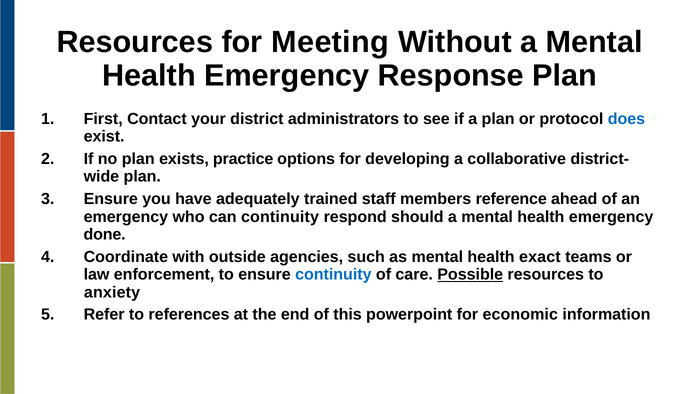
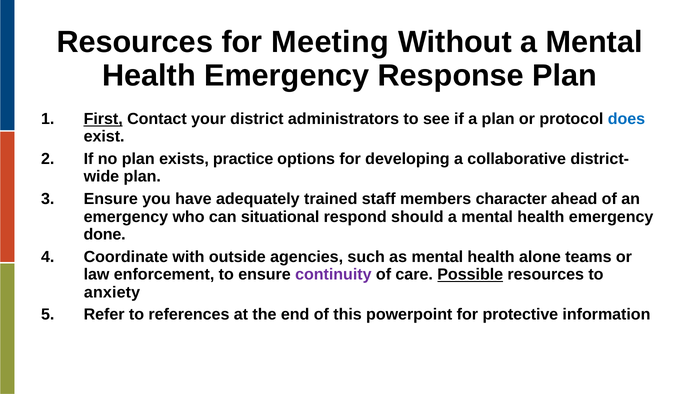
First underline: none -> present (103, 119)
reference: reference -> character (511, 199)
can continuity: continuity -> situational (280, 217)
exact: exact -> alone (540, 257)
continuity colour: blue -> purple (333, 274)
economic: economic -> protective (520, 314)
